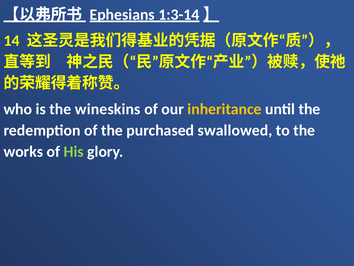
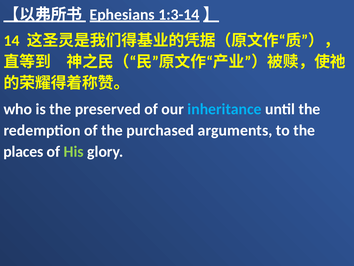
wineskins: wineskins -> preserved (108, 109)
inheritance colour: yellow -> light blue (225, 109)
swallowed: swallowed -> arguments (235, 130)
works: works -> places (23, 151)
